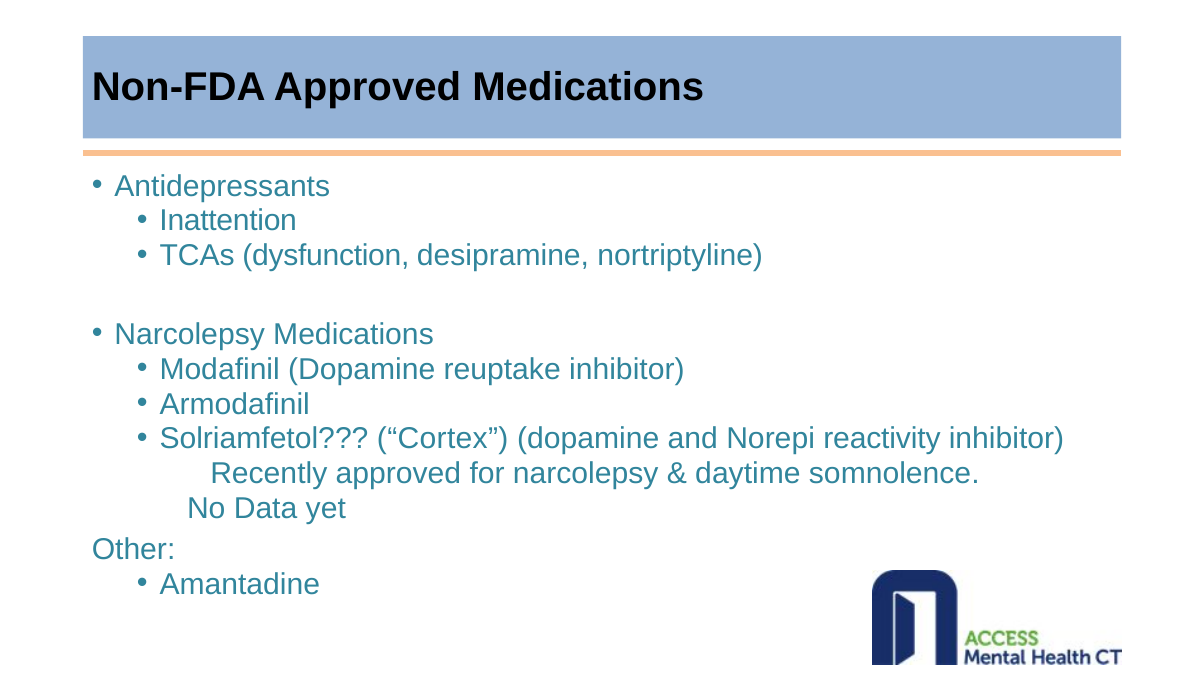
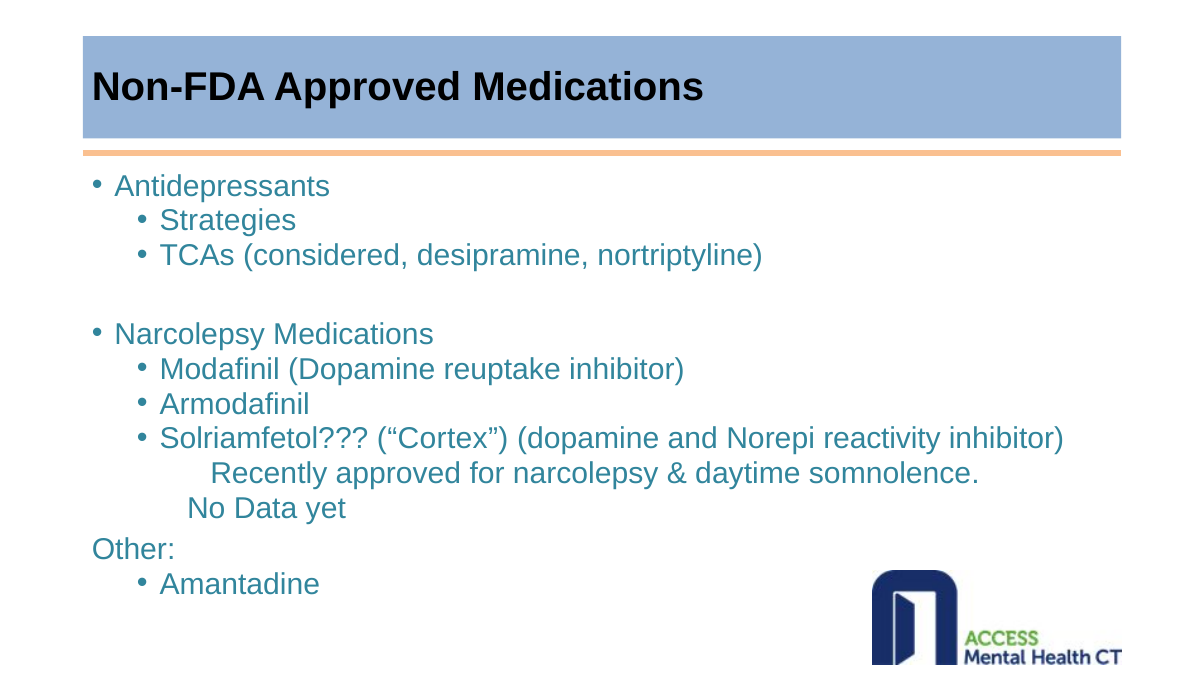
Inattention: Inattention -> Strategies (228, 221)
dysfunction: dysfunction -> considered (326, 256)
